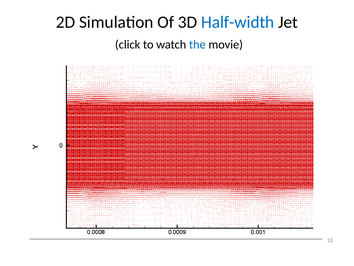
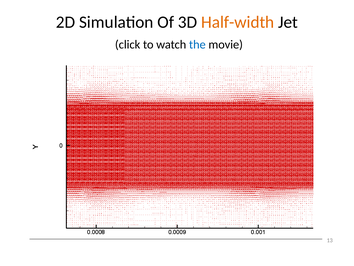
Half-width colour: blue -> orange (238, 22)
